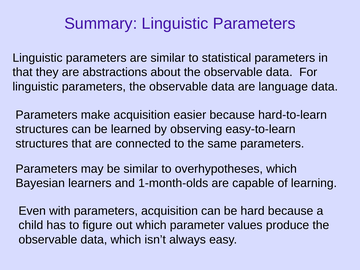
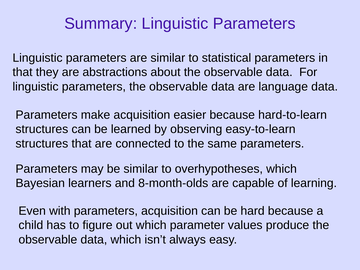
1-month-olds: 1-month-olds -> 8-month-olds (173, 183)
